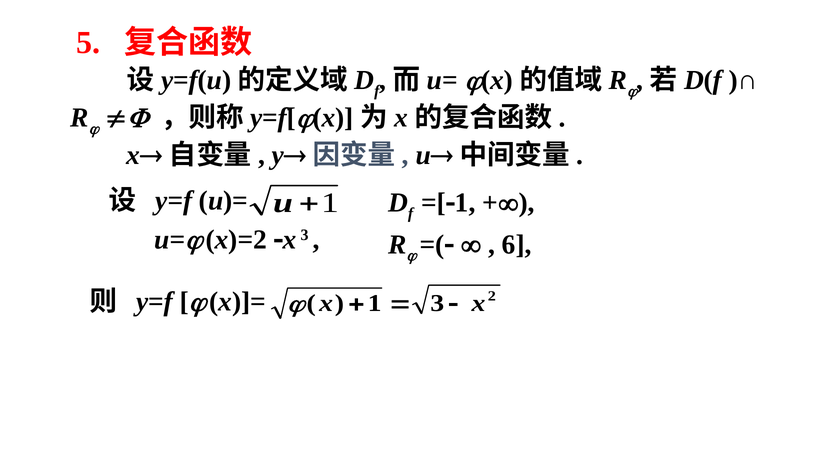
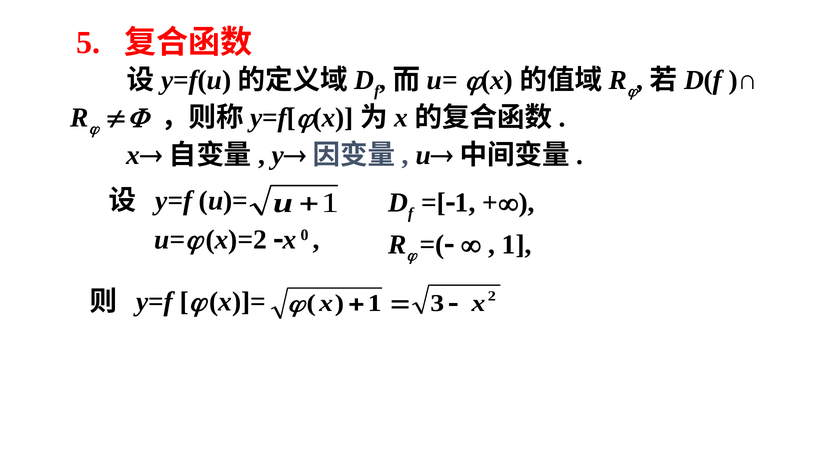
3: 3 -> 0 (305, 235)
6: 6 -> 1 (517, 244)
